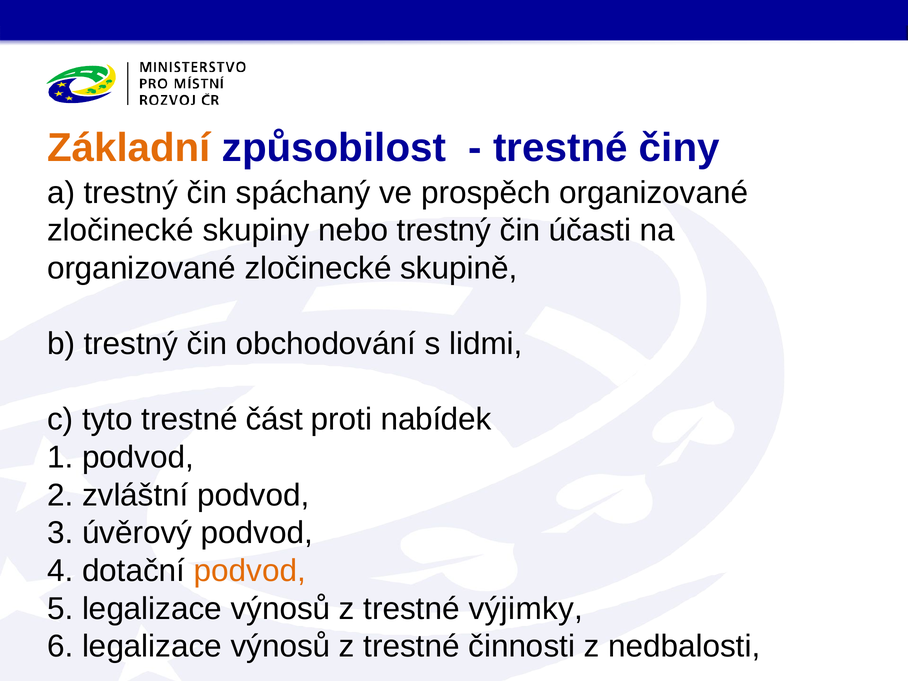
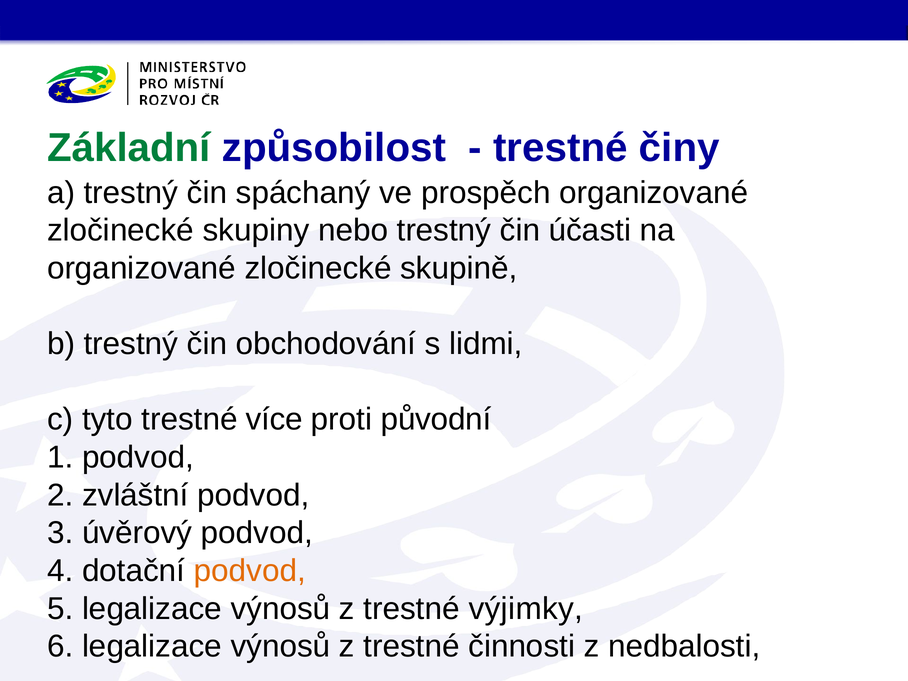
Základní colour: orange -> green (129, 148)
část: část -> více (274, 420)
nabídek: nabídek -> původní (436, 420)
